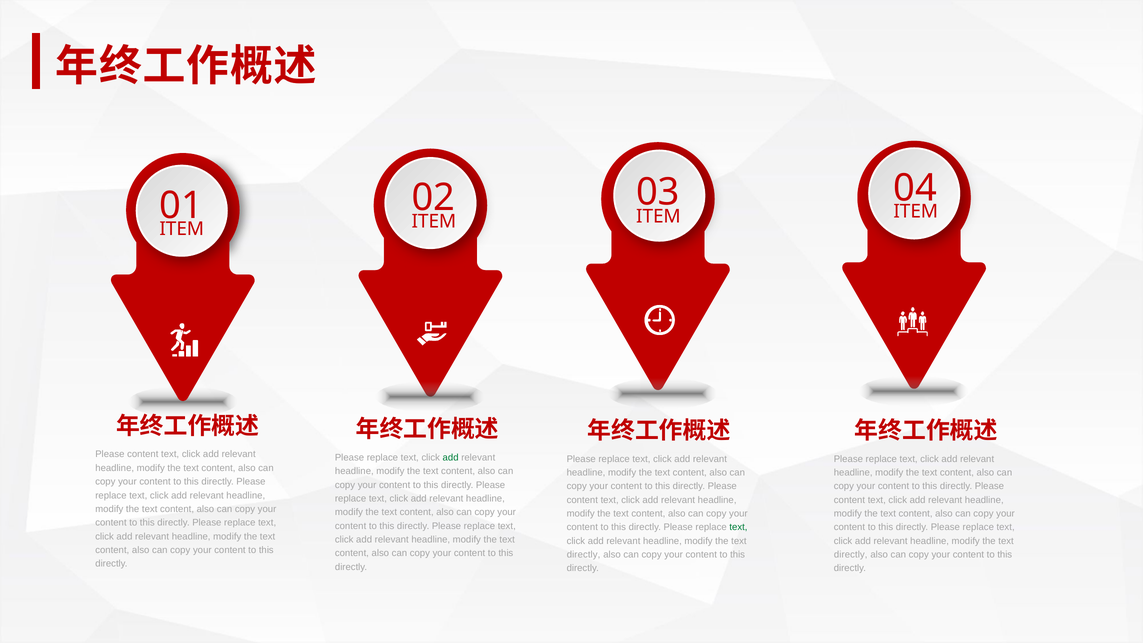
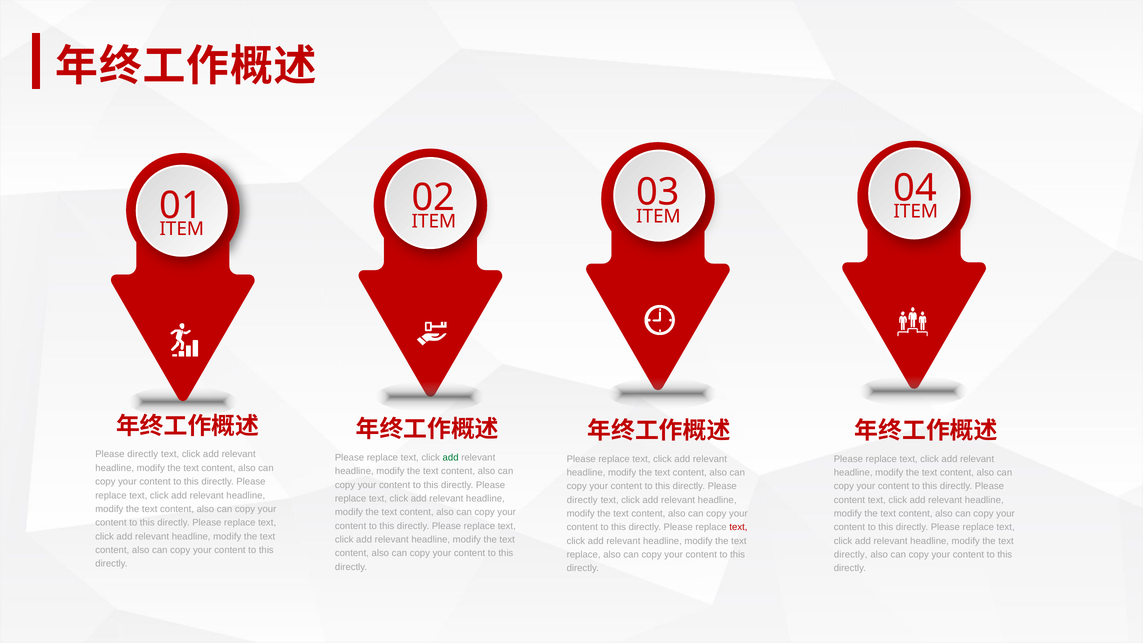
content: content -> directly (143, 454)
content: content -> directly (582, 500)
text colour: green -> red (738, 527)
directly: directly -> replace (584, 555)
